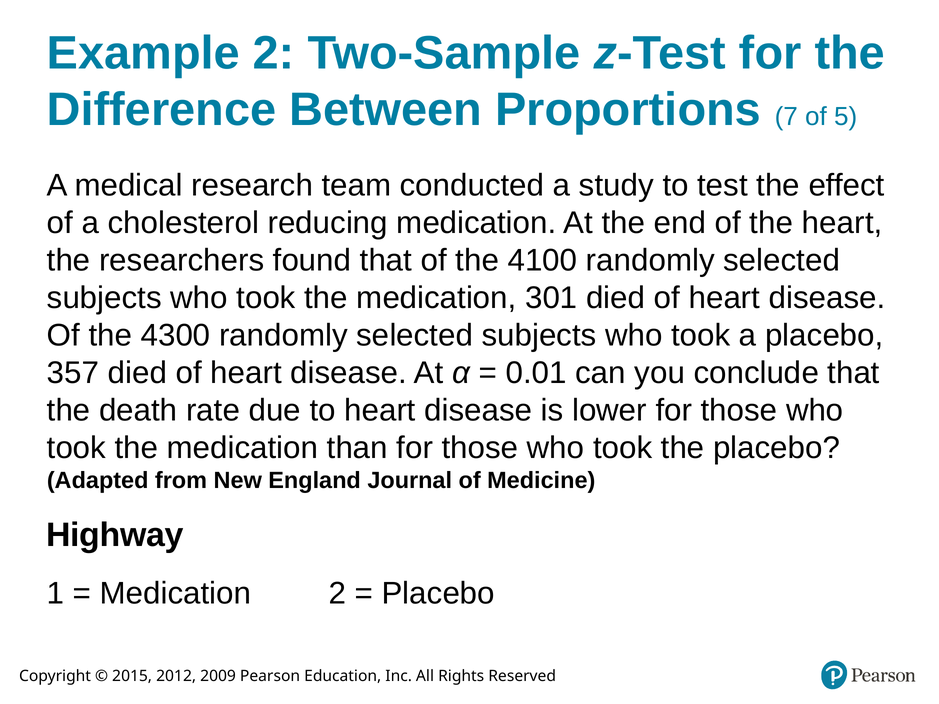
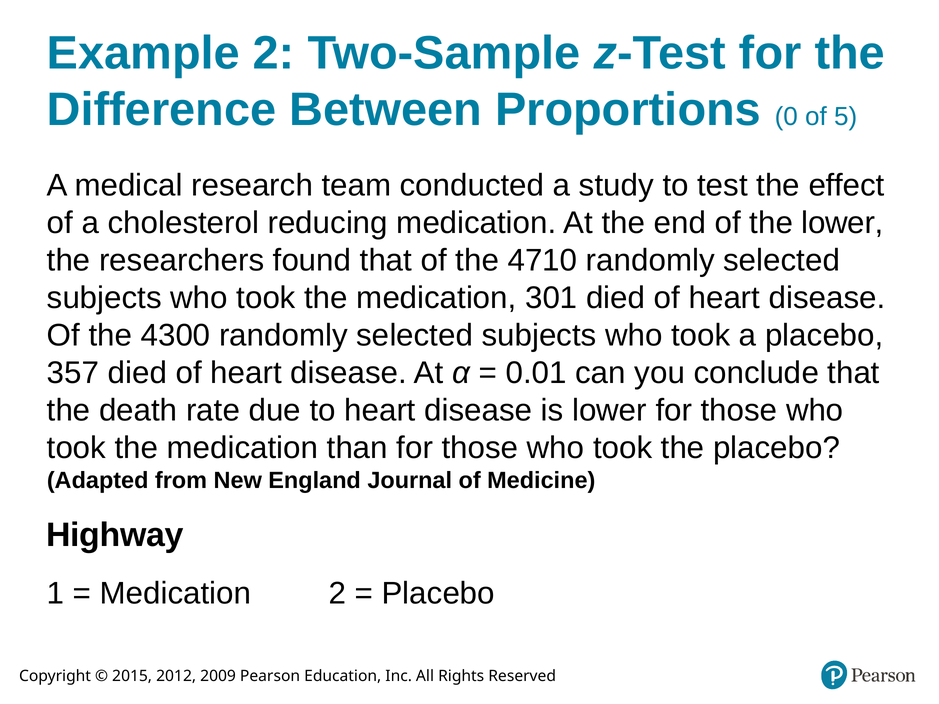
7: 7 -> 0 (786, 117)
the heart: heart -> lower (842, 223)
4100: 4100 -> 4710 (542, 260)
